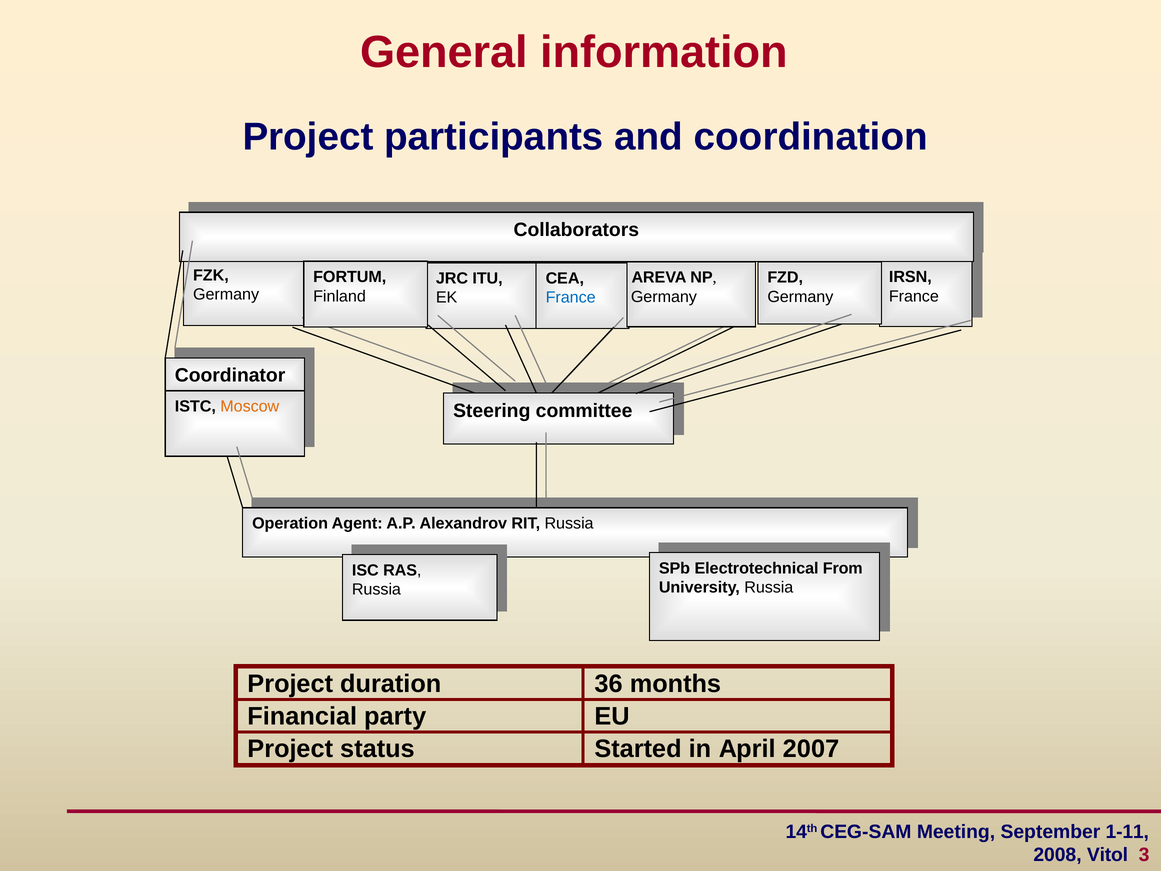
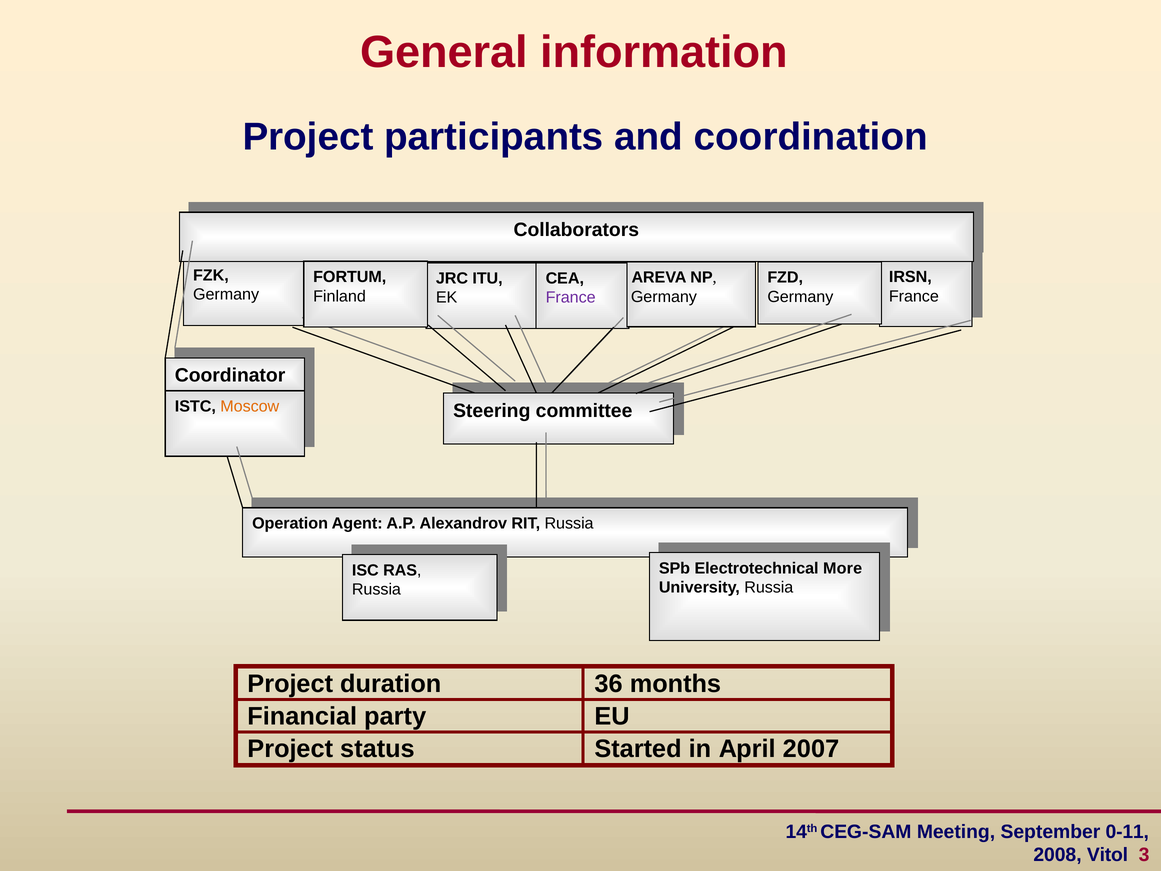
France colour: blue -> purple (571, 298)
From: From -> More (843, 568)
1-11: 1-11 -> 0-11 (1127, 831)
